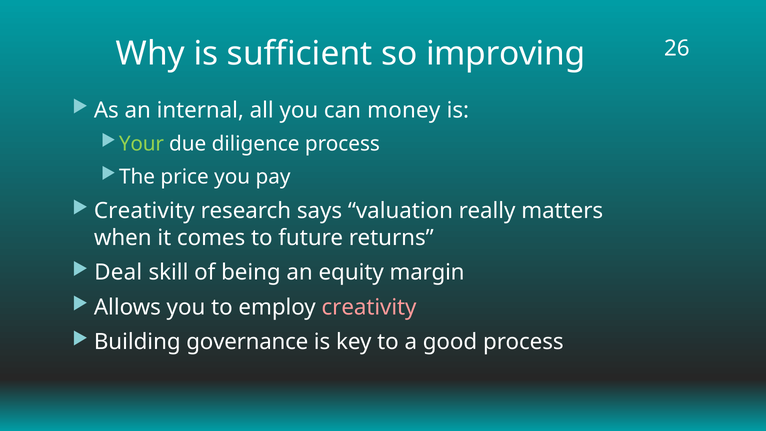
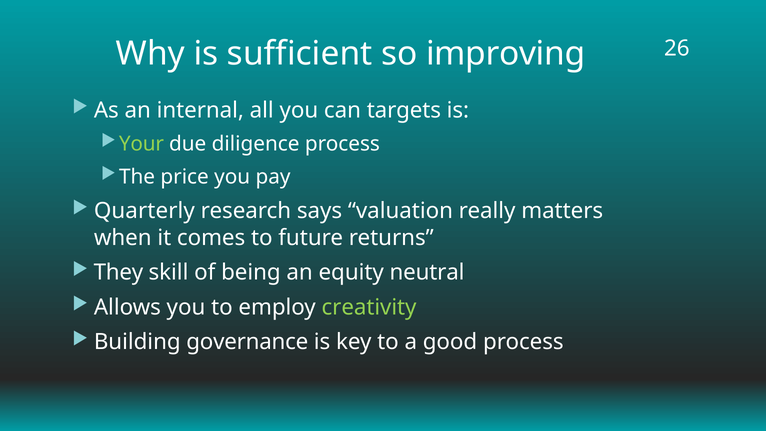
money: money -> targets (404, 110)
Creativity: Creativity -> Quarterly (144, 211)
Deal: Deal -> They (118, 272)
margin: margin -> neutral (427, 272)
creativity colour: pink -> light green (369, 307)
